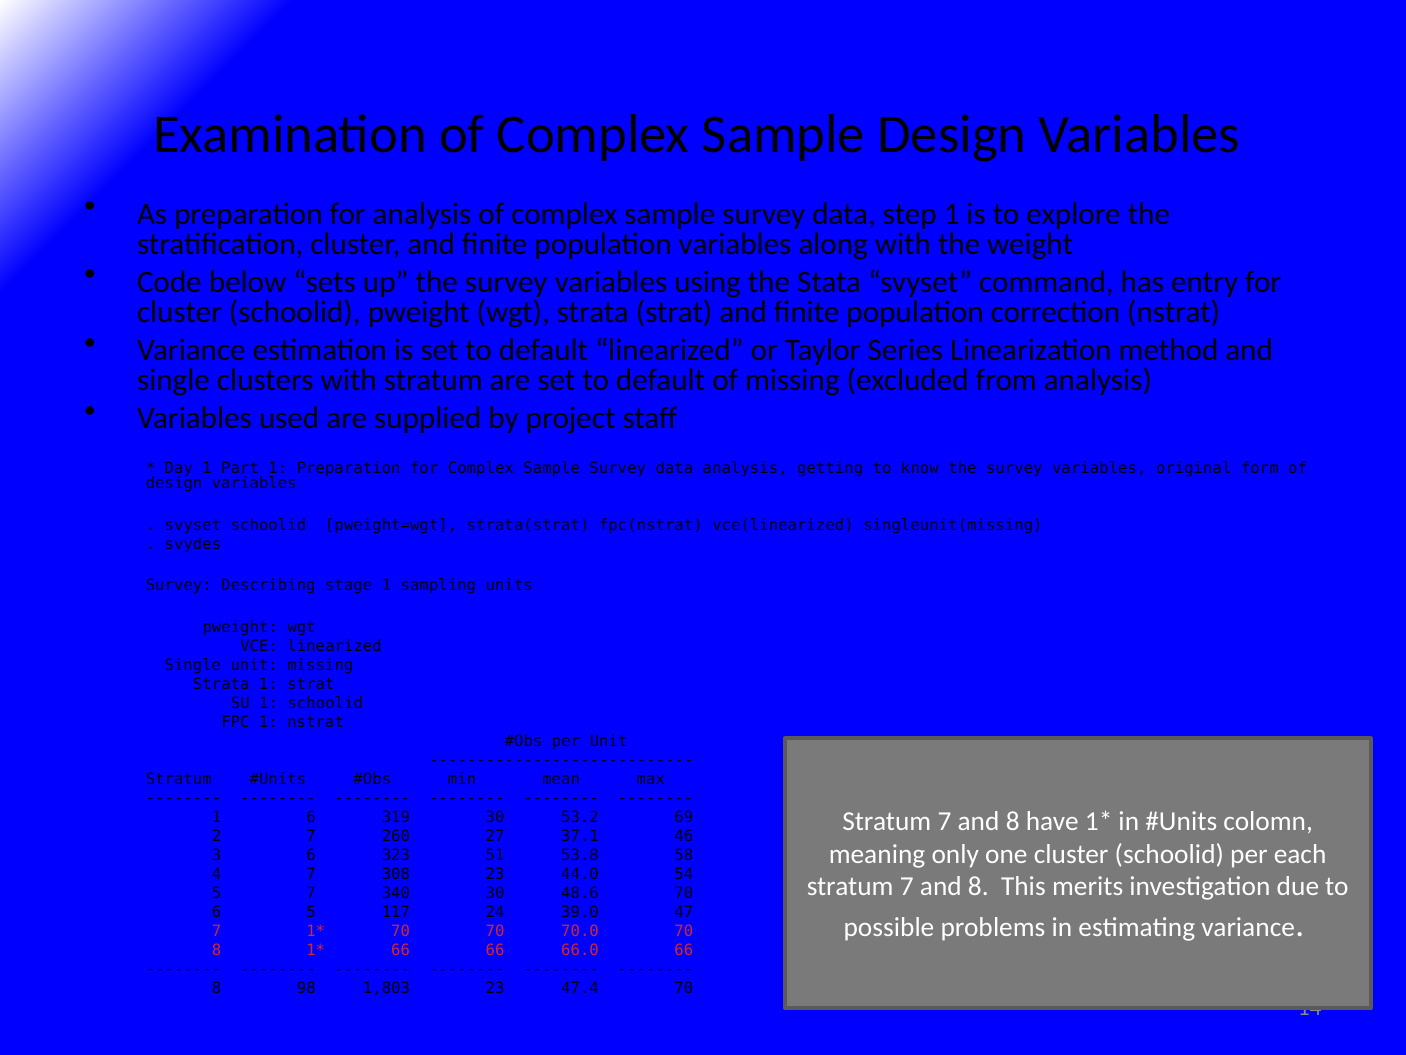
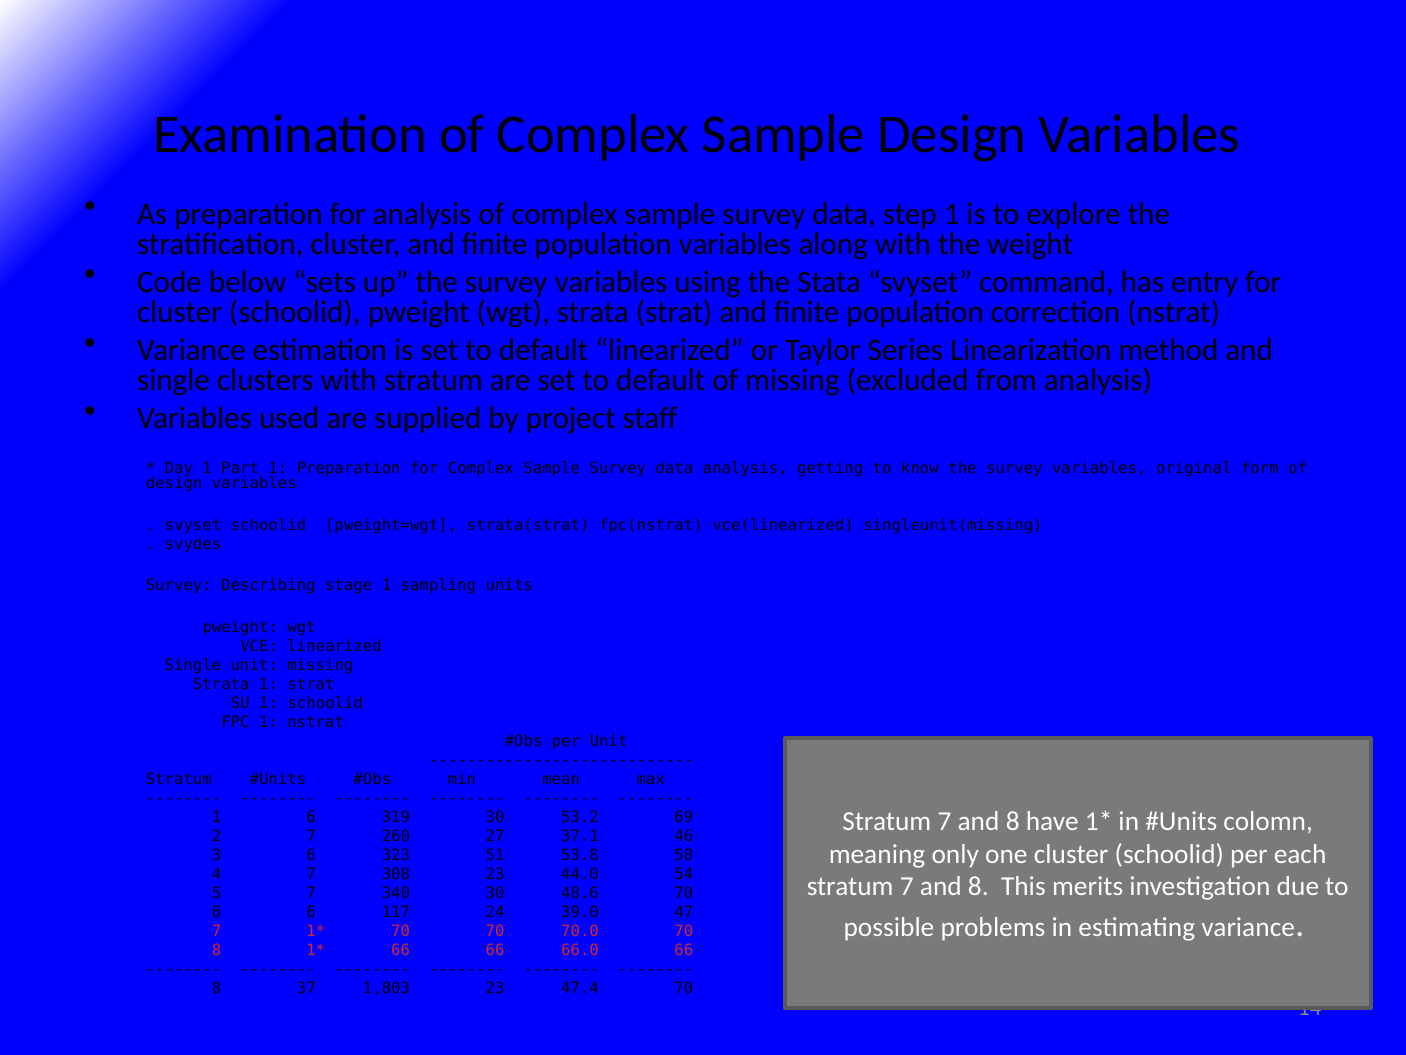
6 5: 5 -> 6 (311, 912)
98: 98 -> 37 (306, 988)
